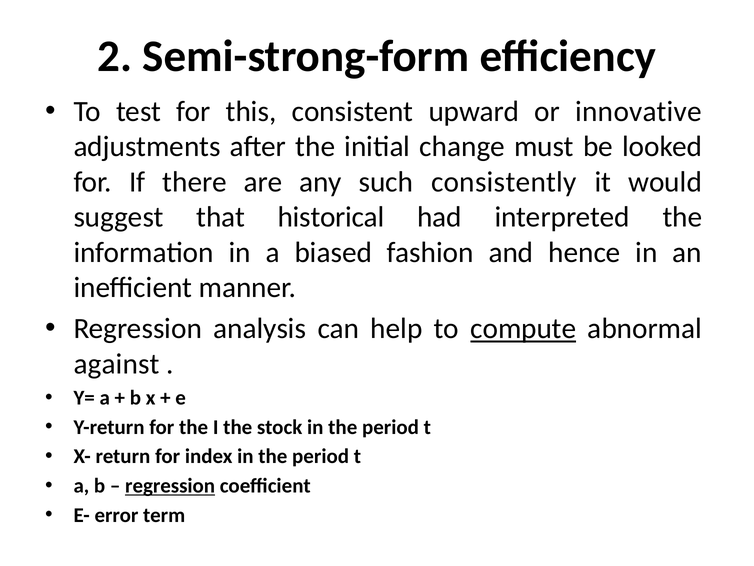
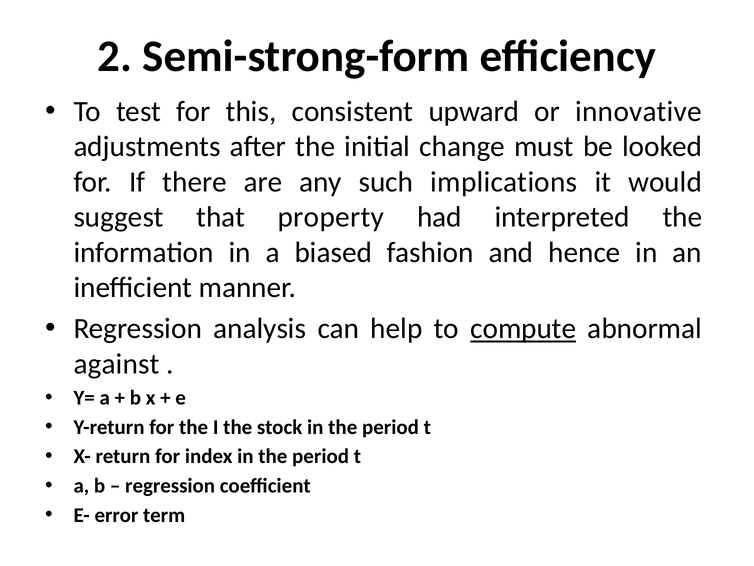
consistently: consistently -> implications (504, 182)
historical: historical -> property (331, 217)
regression underline: present -> none (170, 485)
